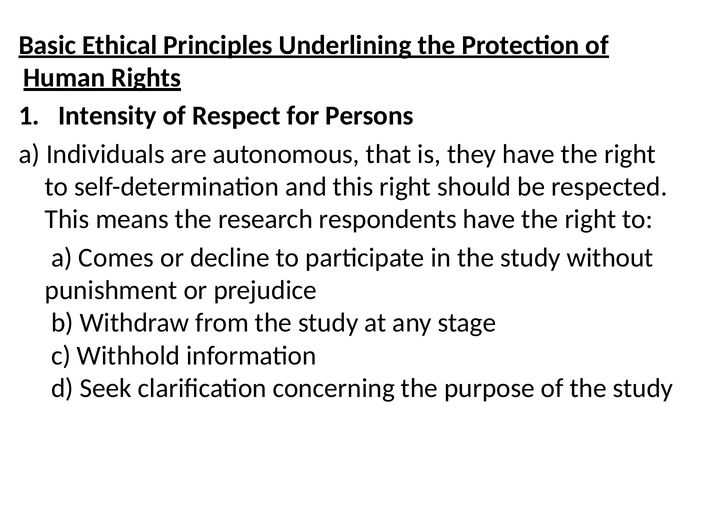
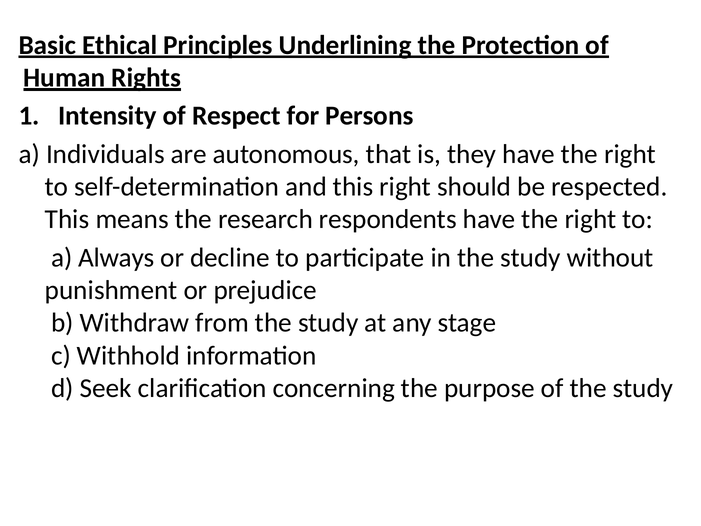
Comes: Comes -> Always (116, 257)
